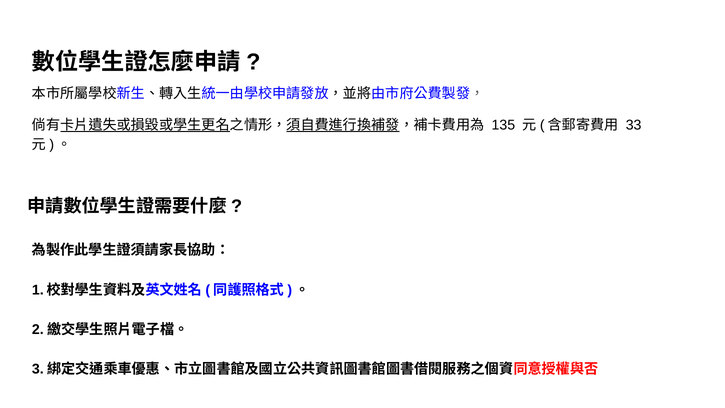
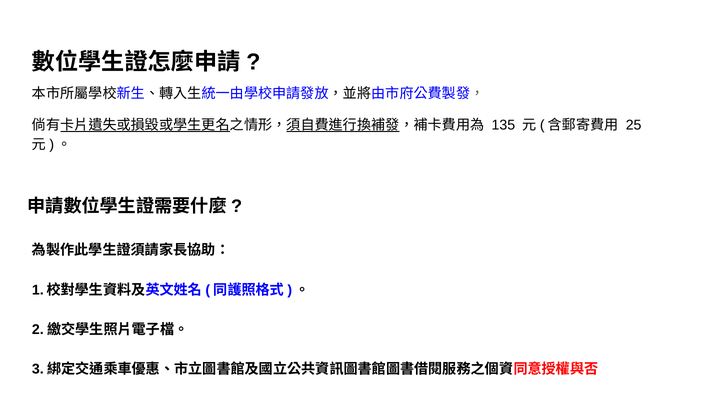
33: 33 -> 25 (634, 125)
